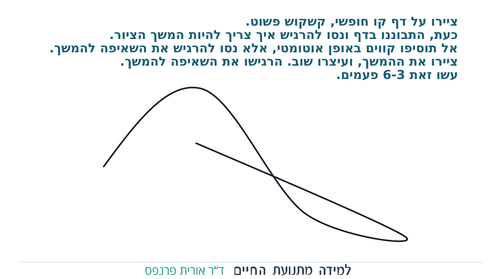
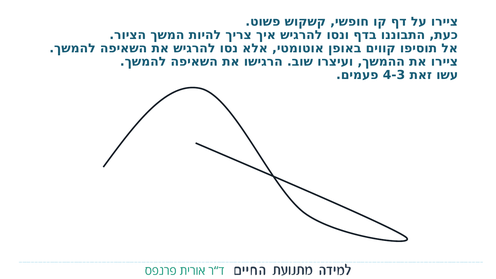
6-3: 6-3 -> 4-3 (394, 75)
